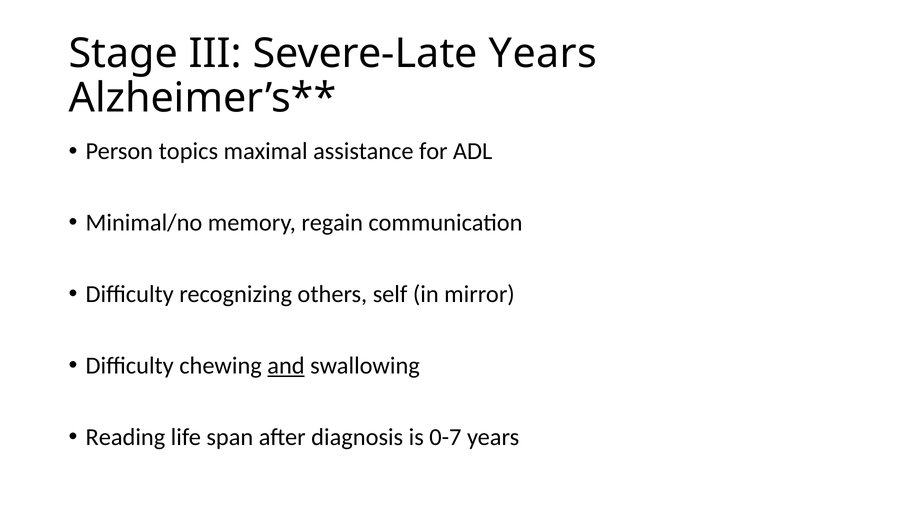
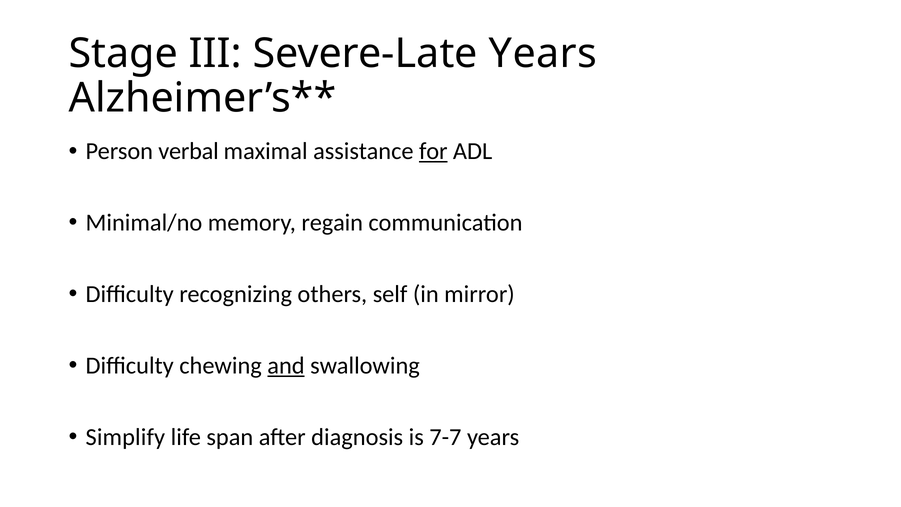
topics: topics -> verbal (189, 151)
for underline: none -> present (433, 151)
Reading: Reading -> Simplify (125, 437)
0-7: 0-7 -> 7-7 (445, 437)
